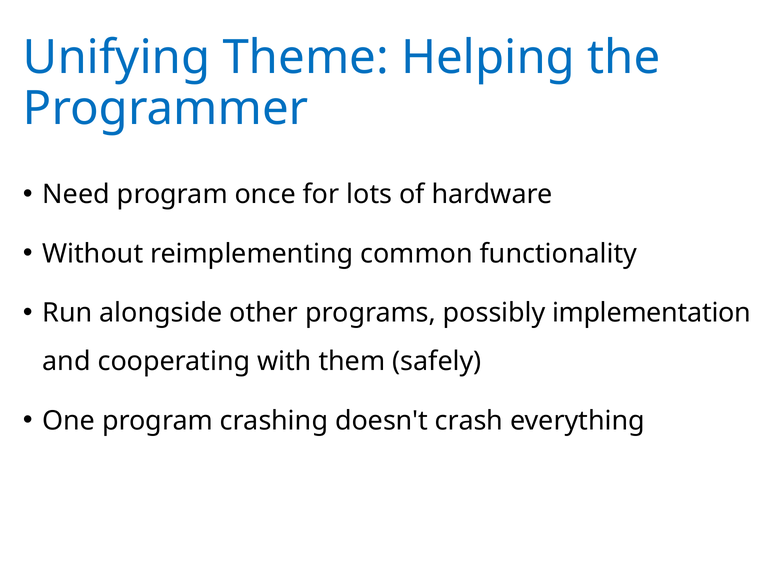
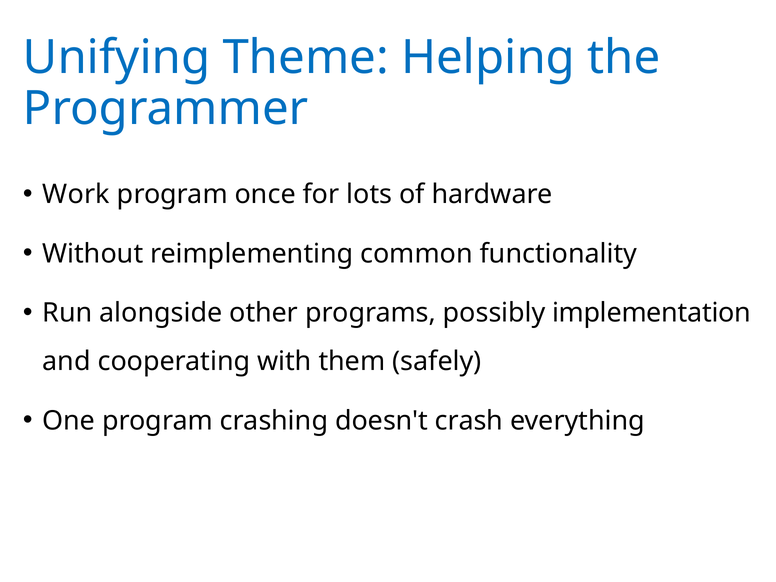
Need: Need -> Work (76, 194)
